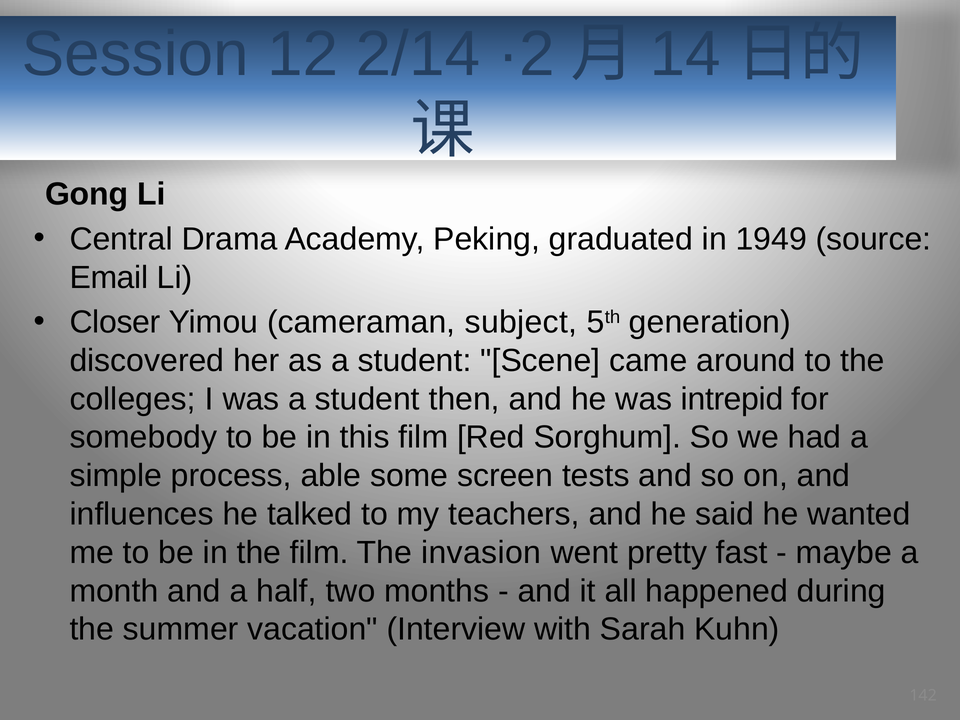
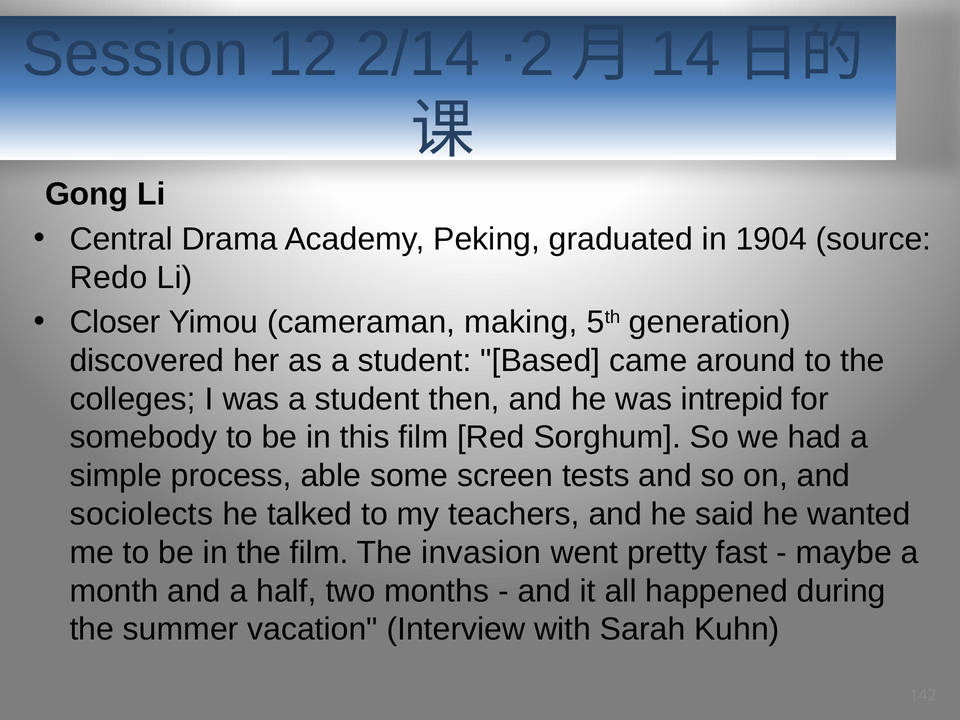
1949: 1949 -> 1904 (771, 239)
Email: Email -> Redo (109, 277)
subject: subject -> making (521, 322)
Scene: Scene -> Based (540, 361)
influences: influences -> sociolects (141, 514)
